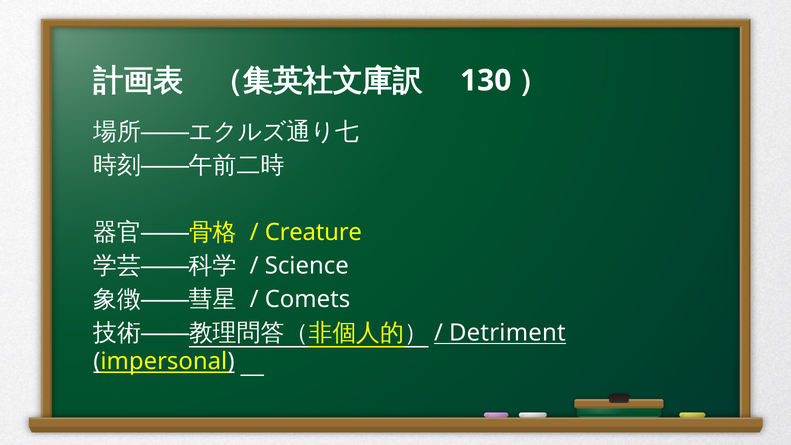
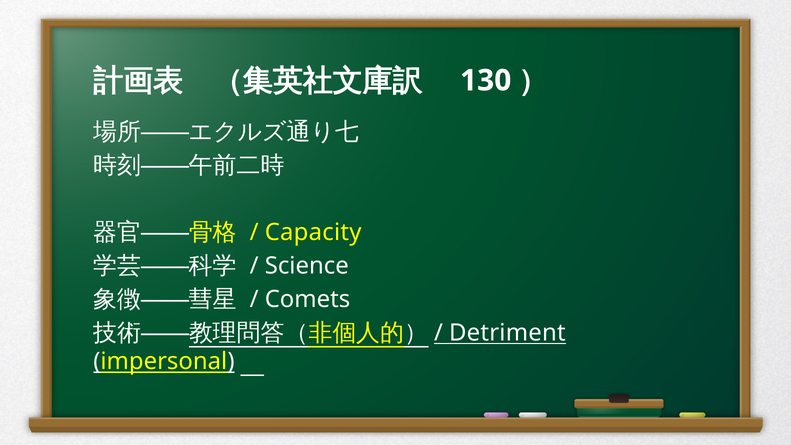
Creature: Creature -> Capacity (313, 232)
